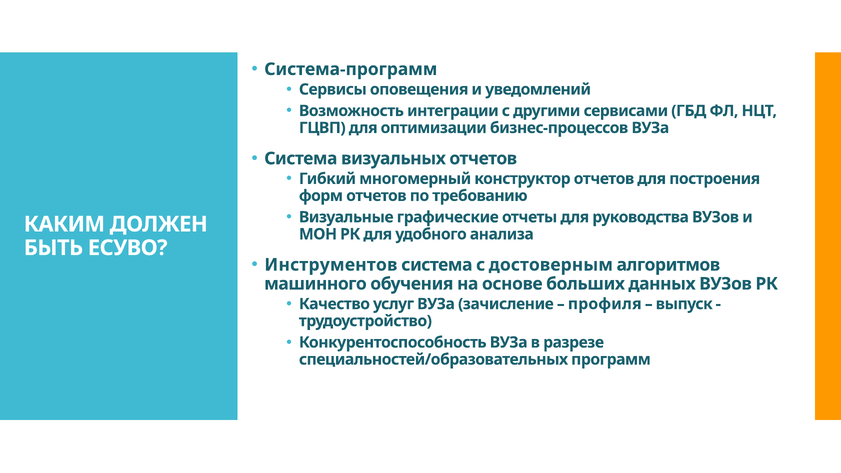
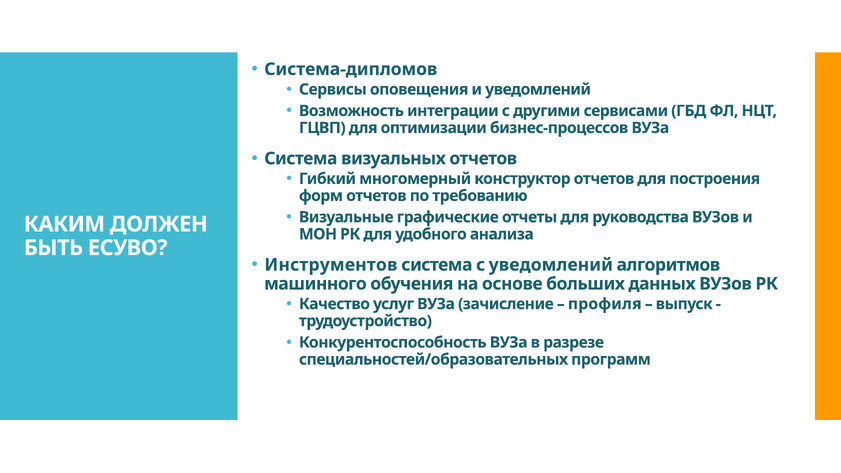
Система-программ: Система-программ -> Система-дипломов (351, 69)
с достоверным: достоверным -> уведомлений (551, 265)
